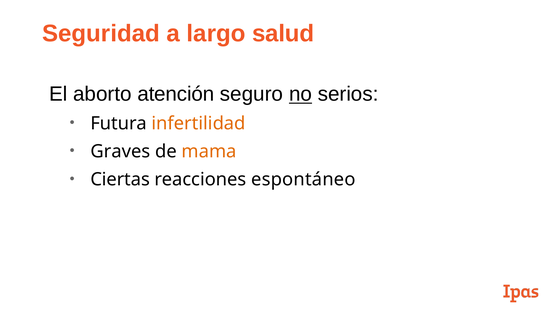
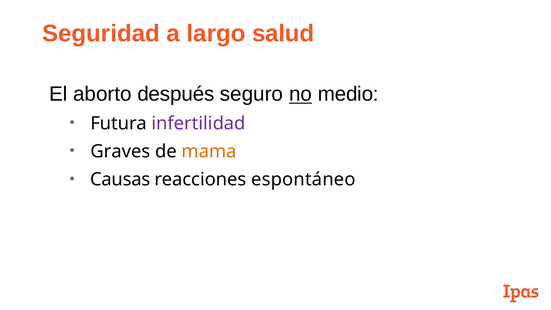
atención: atención -> después (176, 94)
serios: serios -> medio (348, 94)
infertilidad colour: orange -> purple (199, 123)
Ciertas: Ciertas -> Causas (120, 180)
